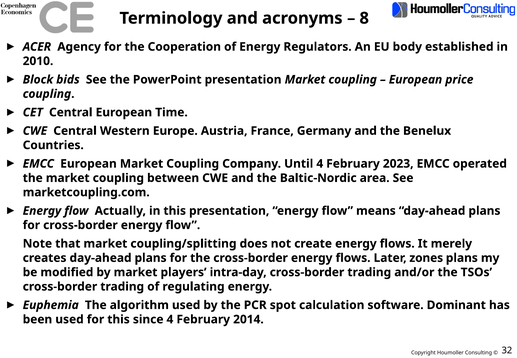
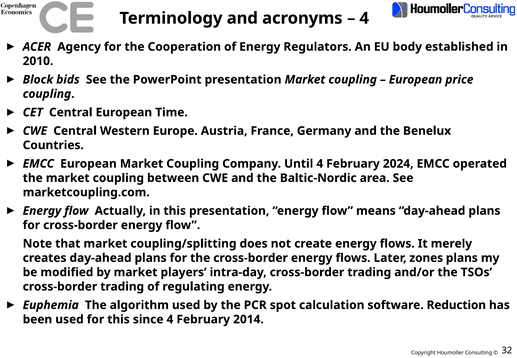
8: 8 -> 4 (364, 18)
2023: 2023 -> 2024 (398, 164)
Dominant: Dominant -> Reduction (456, 305)
